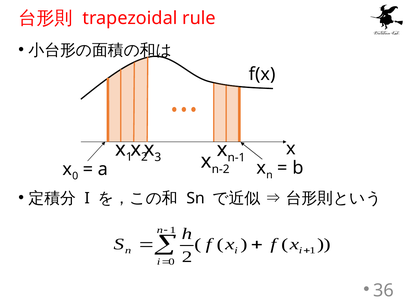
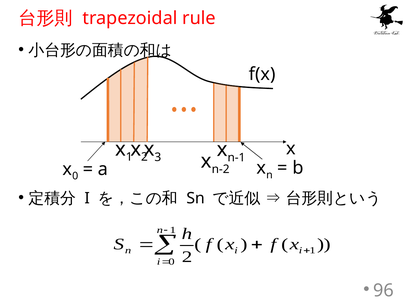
36: 36 -> 96 (384, 291)
